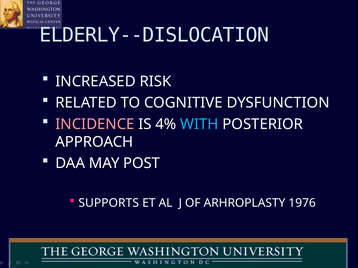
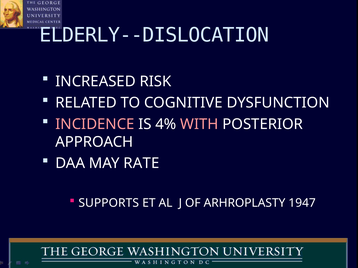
WITH colour: light blue -> pink (199, 124)
POST: POST -> RATE (141, 164)
1976: 1976 -> 1947 (302, 203)
